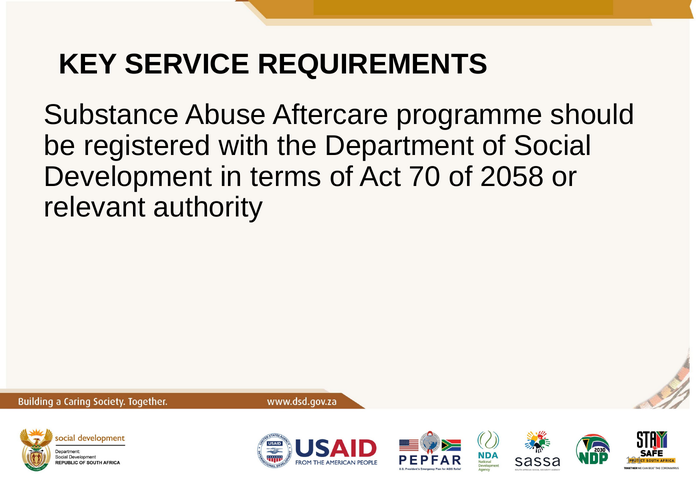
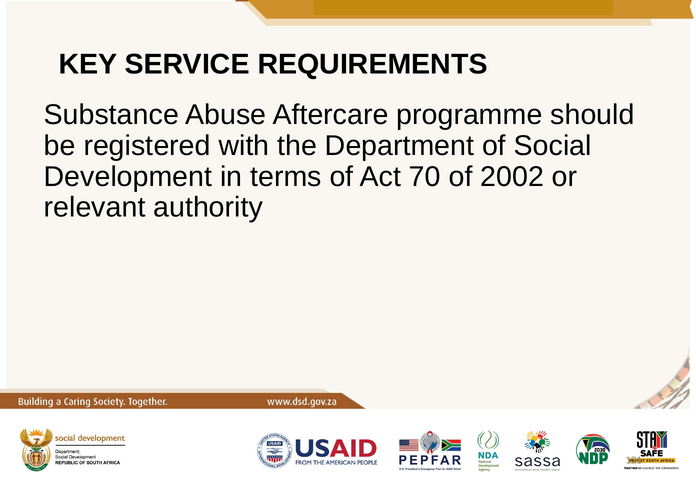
2058: 2058 -> 2002 (512, 177)
